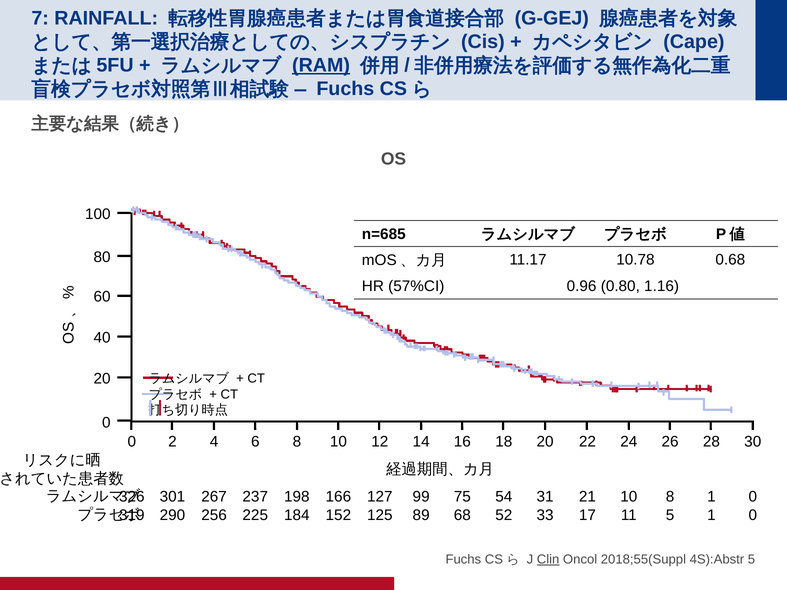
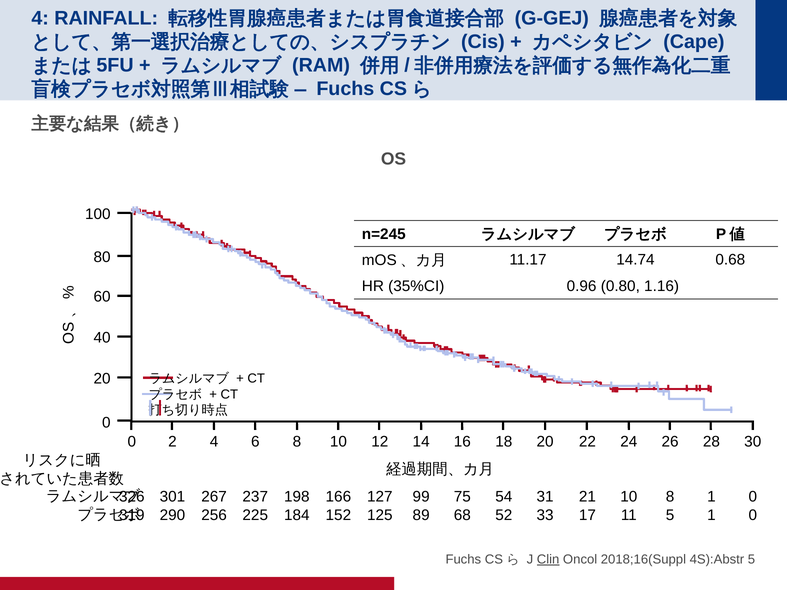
7: 7 -> 4 (40, 18)
RAM underline: present -> none (321, 65)
n=685: n=685 -> n=245 (384, 234)
10.78: 10.78 -> 14.74 (635, 260)
57%CI: 57%CI -> 35%CI (416, 286)
2018;55(Suppl: 2018;55(Suppl -> 2018;16(Suppl (643, 560)
